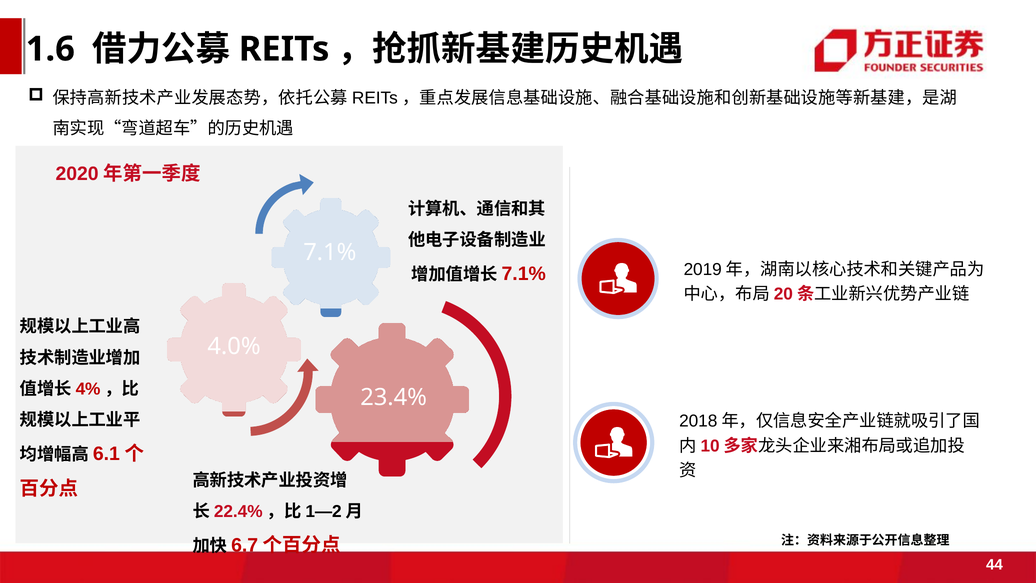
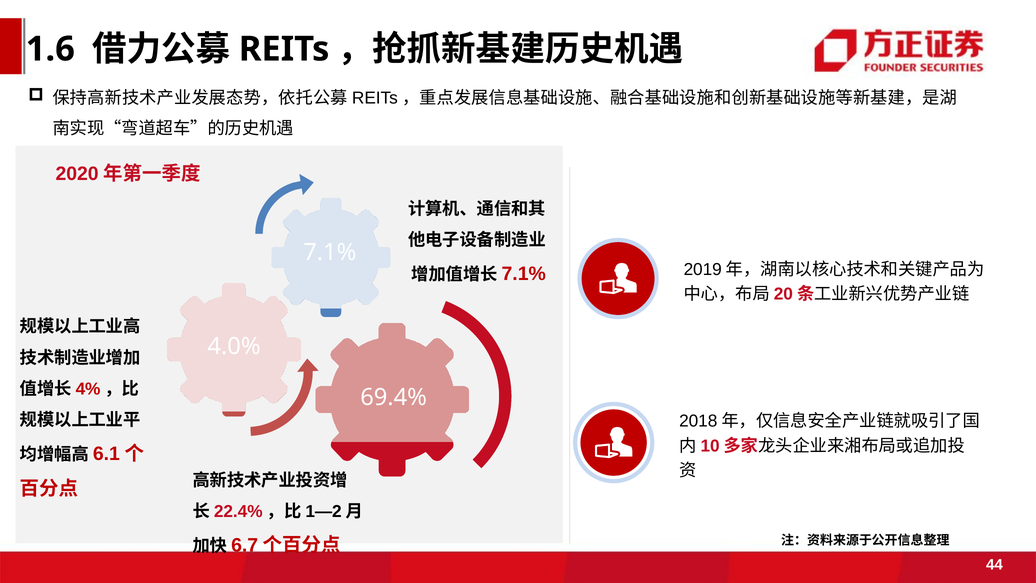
23.4%: 23.4% -> 69.4% (394, 397)
